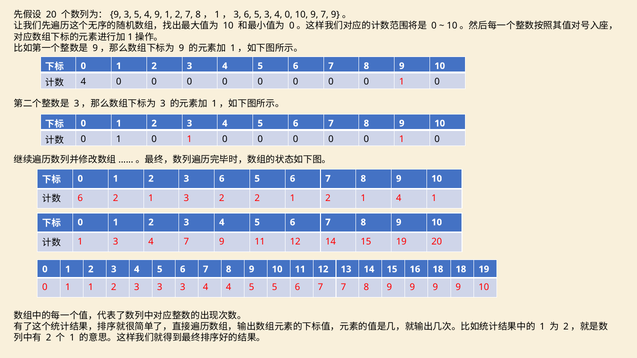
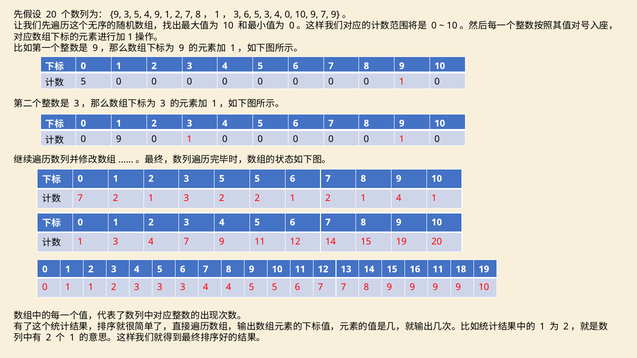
4: 4 -> 5 (83, 82)
1: 1 -> 9 (119, 139)
2 3 6: 6 -> 5 (222, 179)
6: 6 -> 7 (80, 198)
16 18: 18 -> 11 (438, 269)
